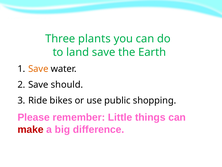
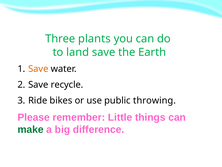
should: should -> recycle (67, 84)
shopping: shopping -> throwing (155, 100)
make colour: red -> green (31, 129)
